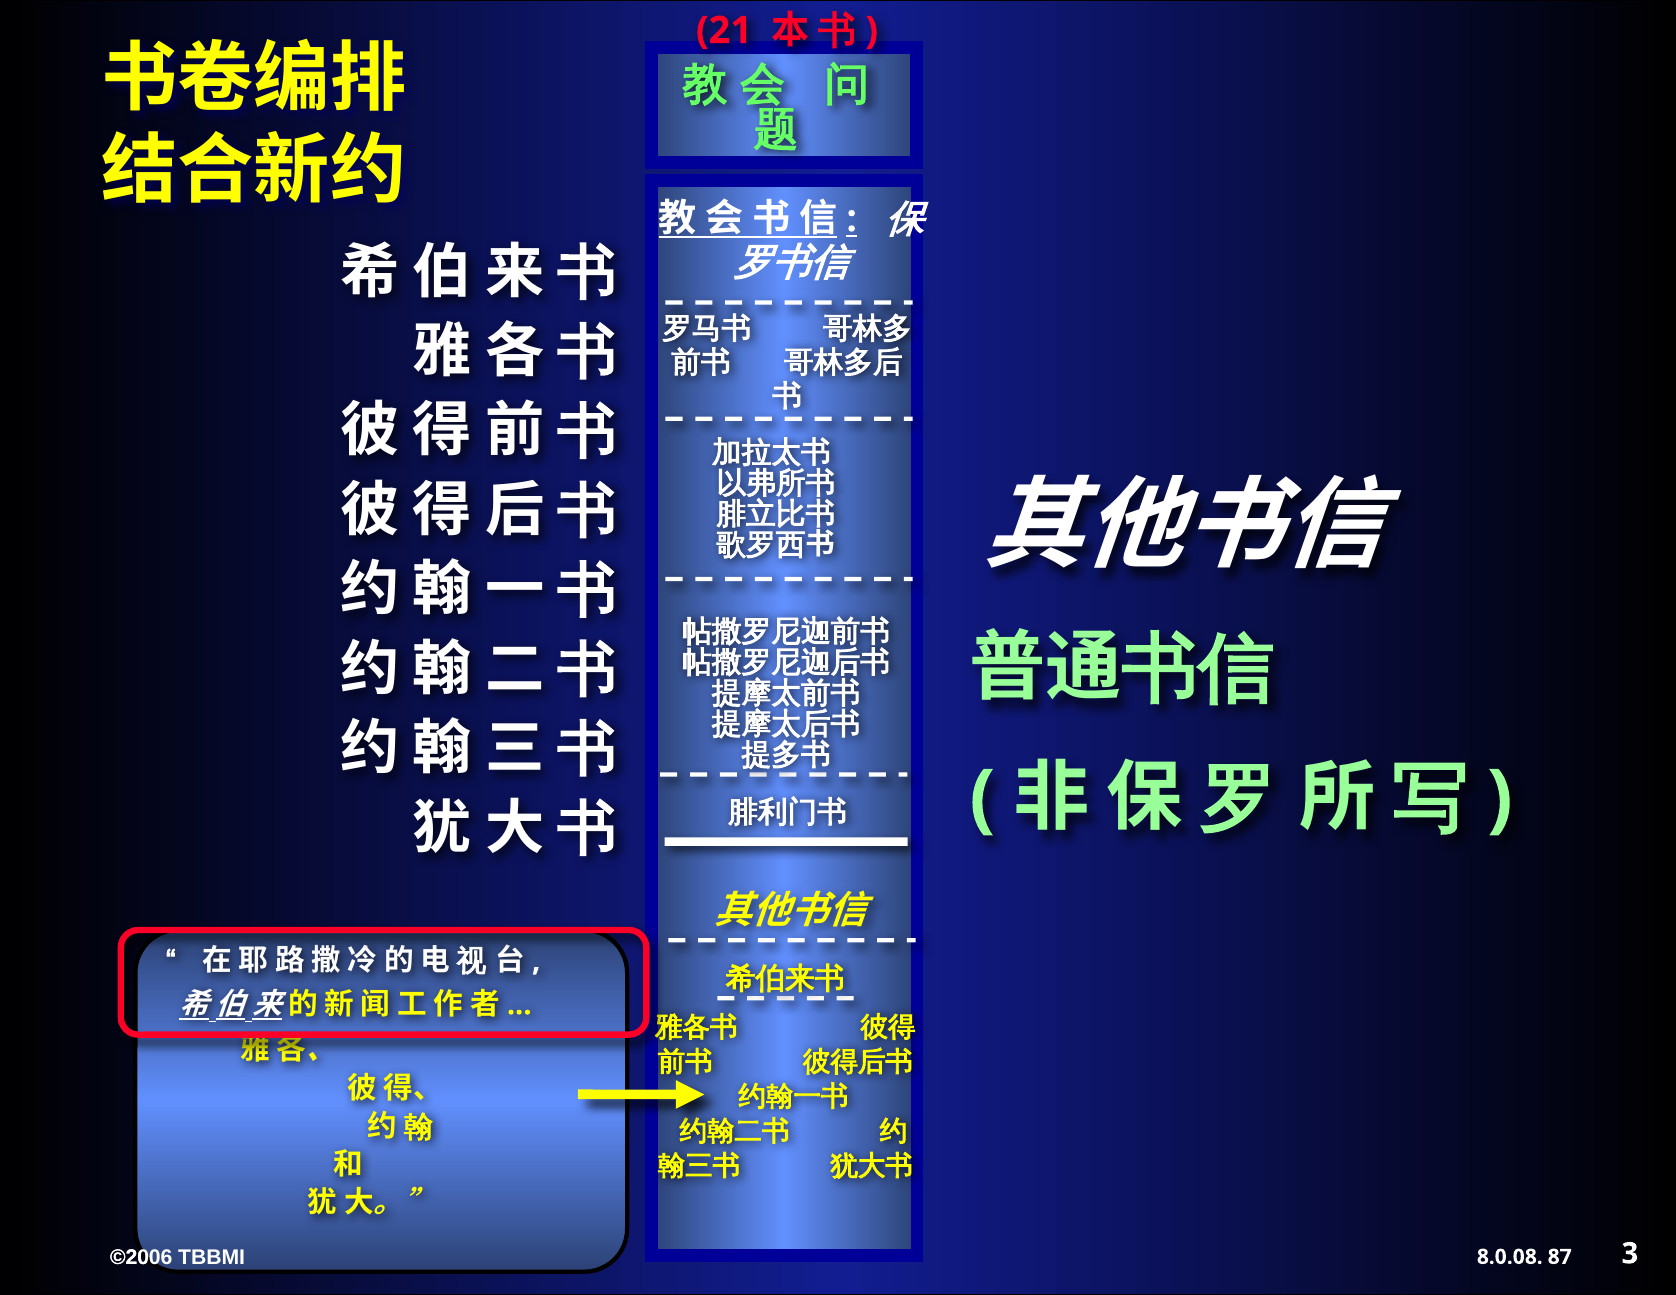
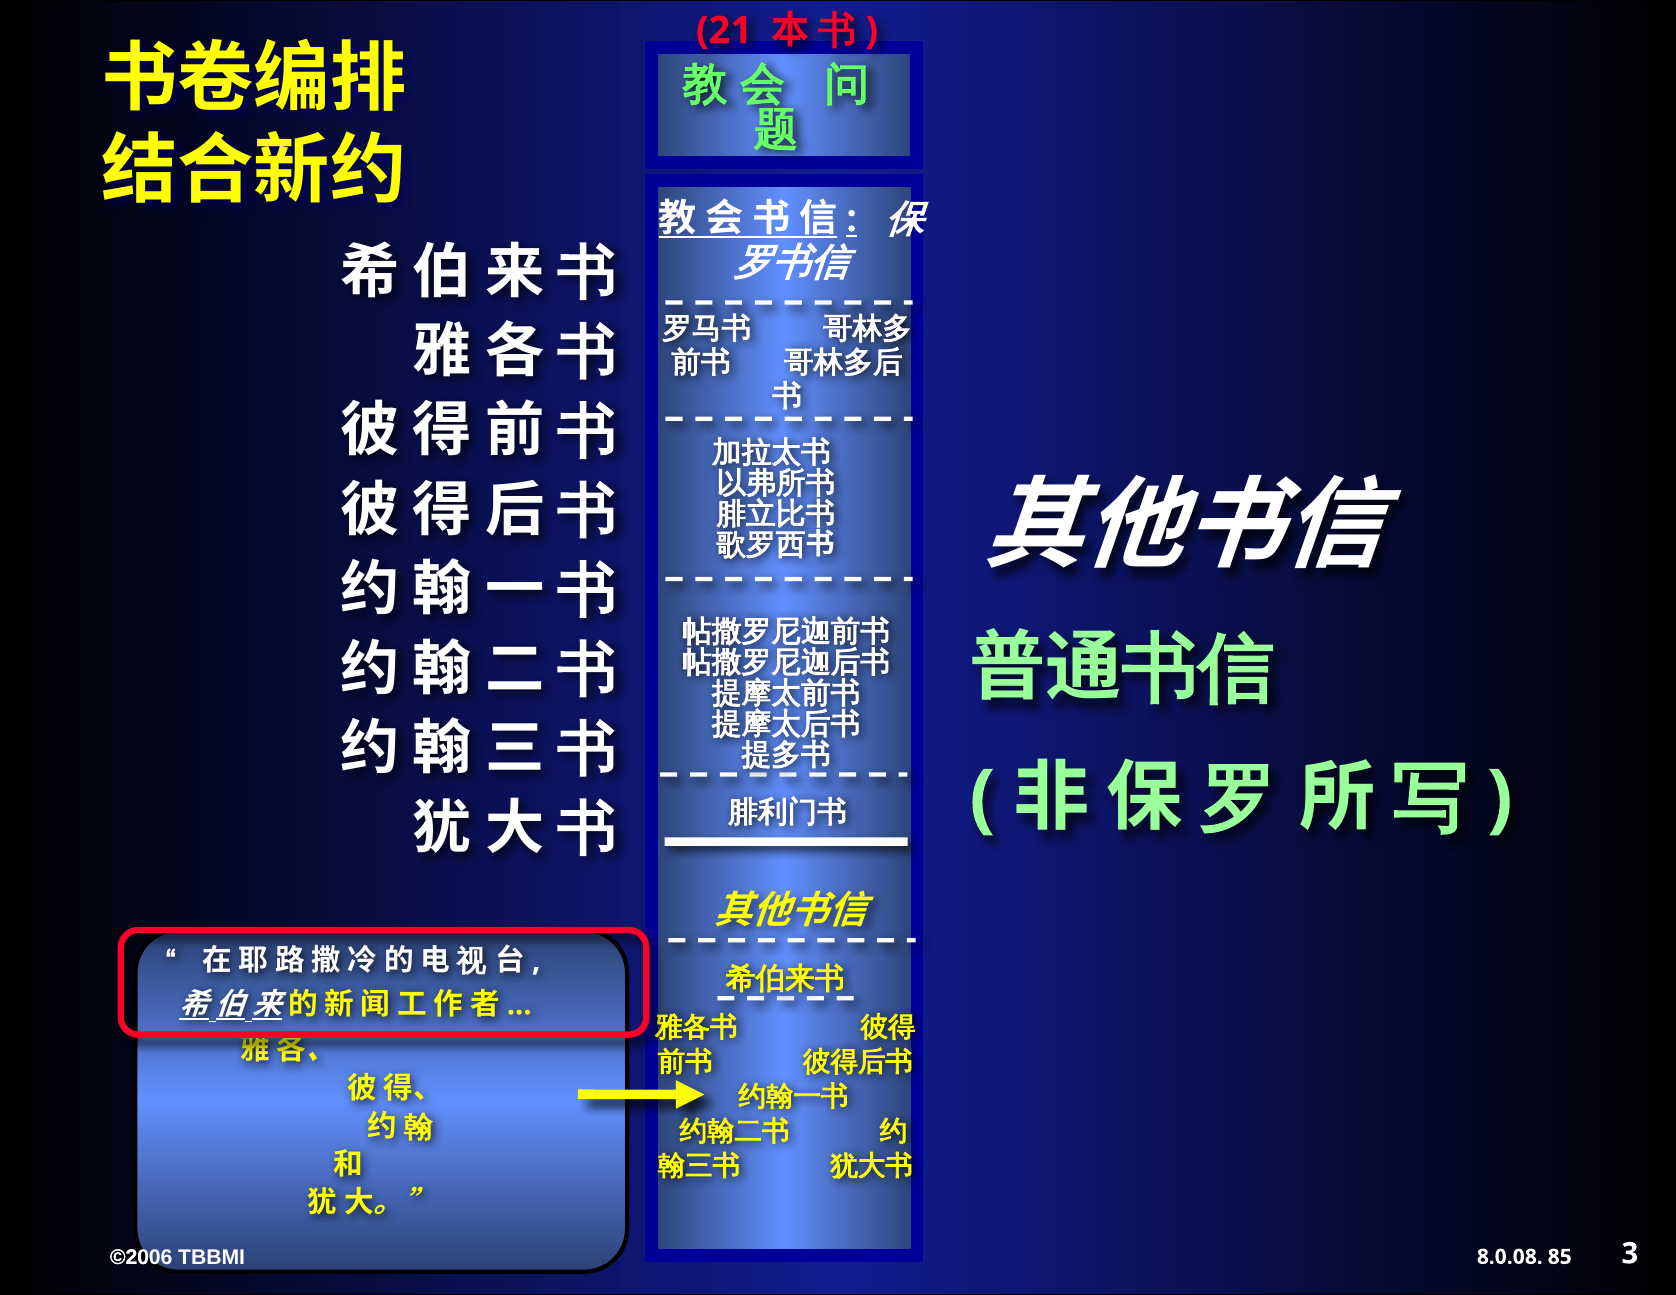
87: 87 -> 85 (1560, 1257)
